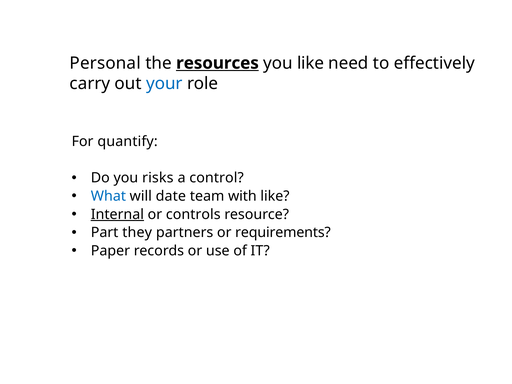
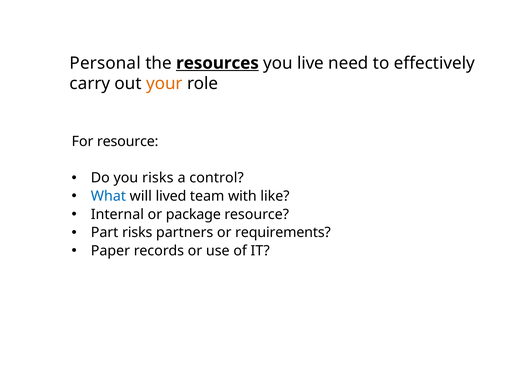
you like: like -> live (311, 63)
your colour: blue -> orange (164, 84)
For quantify: quantify -> resource (128, 141)
date: date -> lived (171, 196)
Internal underline: present -> none (117, 214)
controls: controls -> package (193, 214)
Part they: they -> risks (137, 233)
